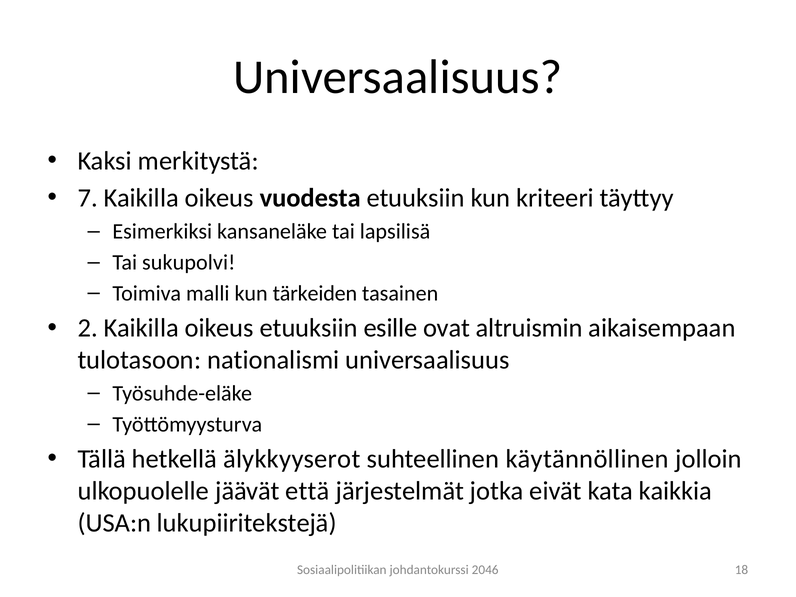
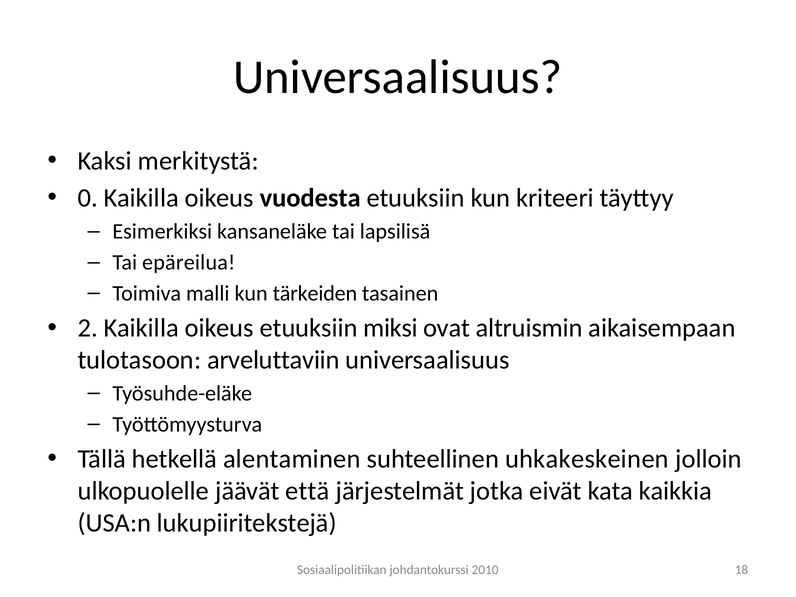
7: 7 -> 0 (88, 198)
sukupolvi: sukupolvi -> epäreilua (189, 262)
esille: esille -> miksi (390, 328)
nationalismi: nationalismi -> arveluttaviin (273, 360)
älykkyyserot: älykkyyserot -> alentaminen (292, 459)
käytännöllinen: käytännöllinen -> uhkakeskeinen (587, 459)
2046: 2046 -> 2010 (485, 570)
